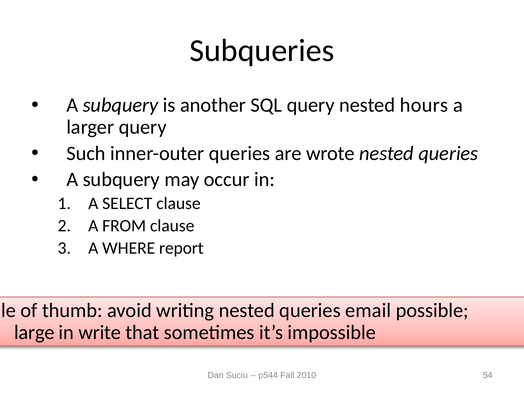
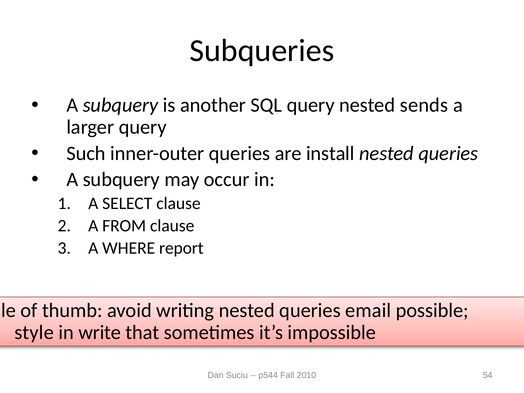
hours: hours -> sends (424, 105)
wrote: wrote -> install (330, 153)
large: large -> style (34, 332)
